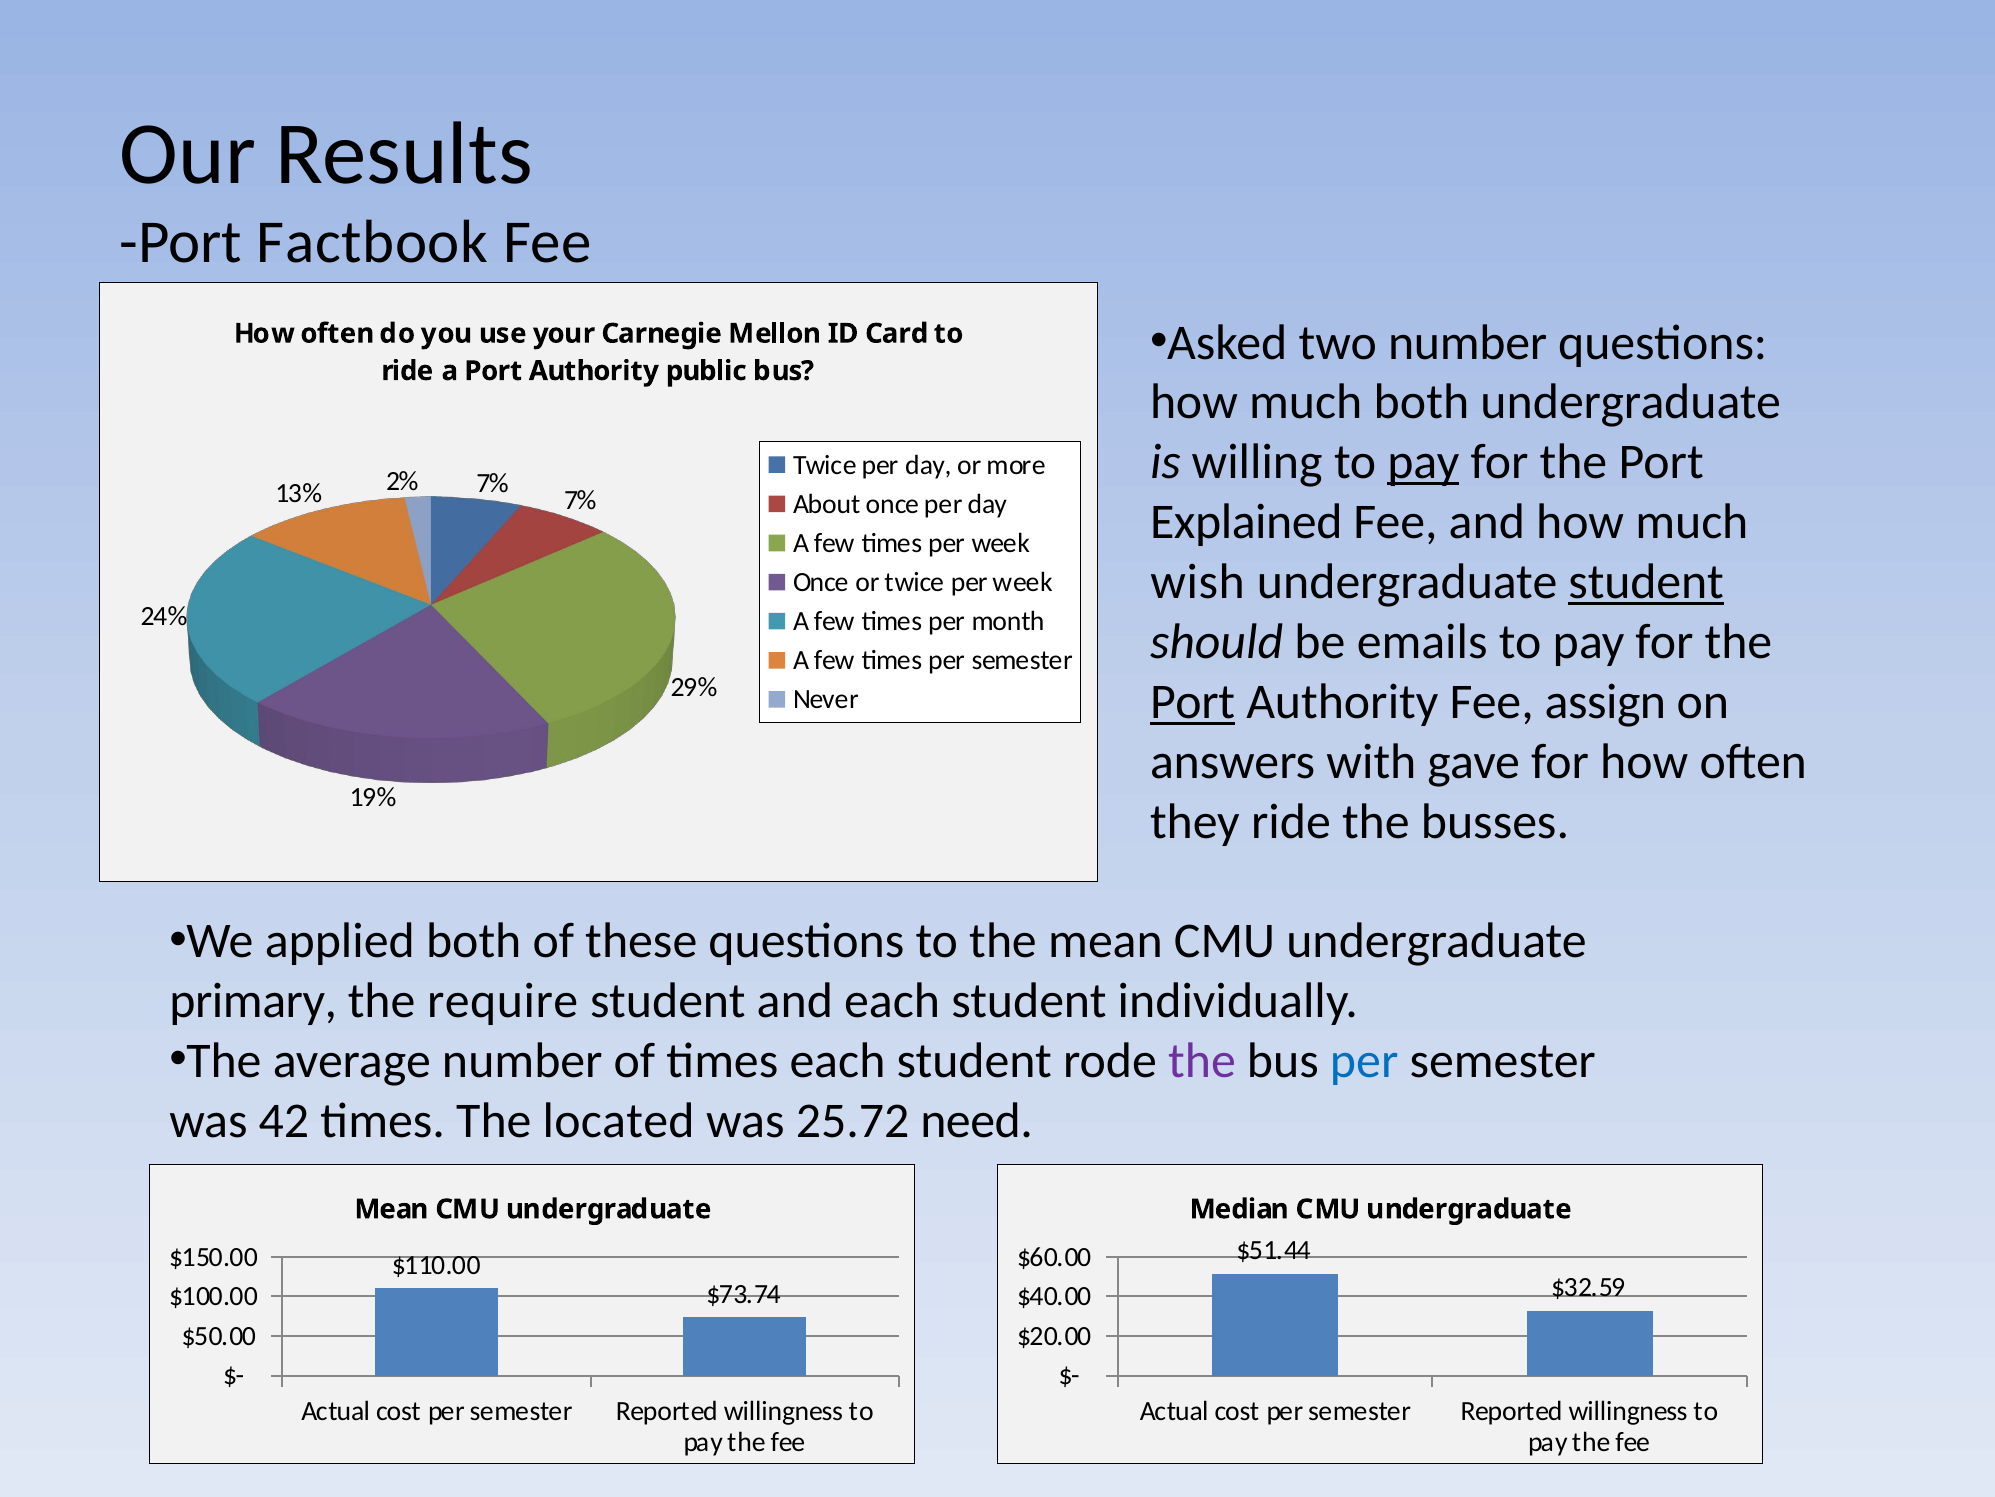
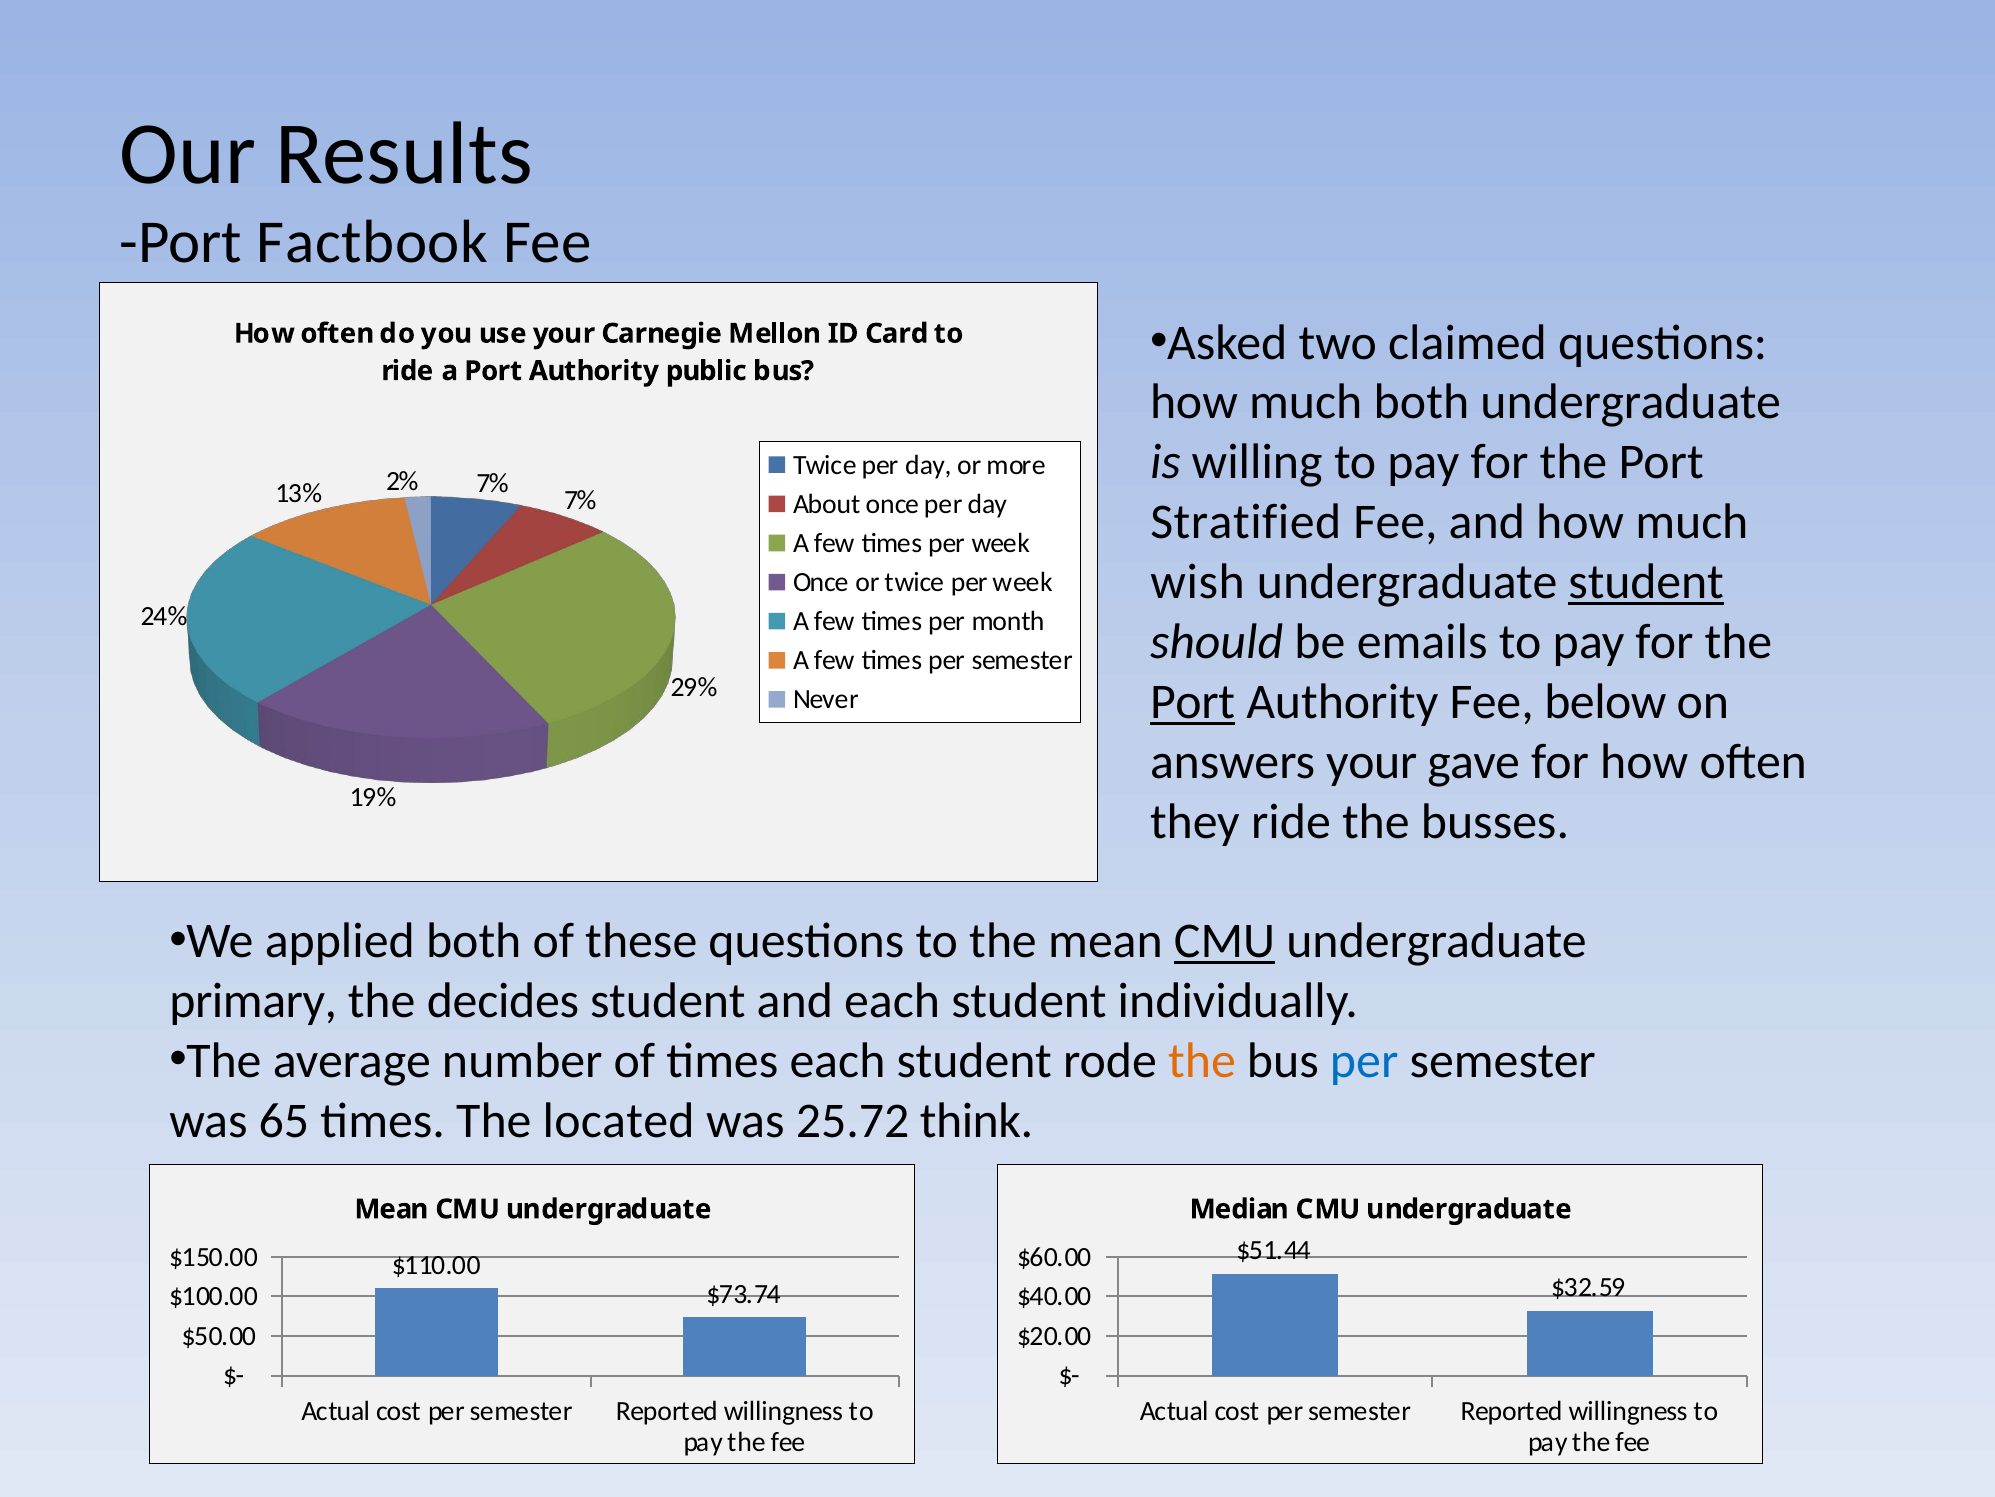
two number: number -> claimed (1467, 342)
pay underline: present -> none (1423, 462)
Explained: Explained -> Stratified (1246, 522)
assign: assign -> below (1605, 702)
answers with: with -> your (1372, 761)
CMU underline: none -> present (1225, 941)
require: require -> decides (503, 1001)
the colour: purple -> orange (1202, 1061)
42: 42 -> 65 (284, 1120)
need: need -> think (977, 1120)
